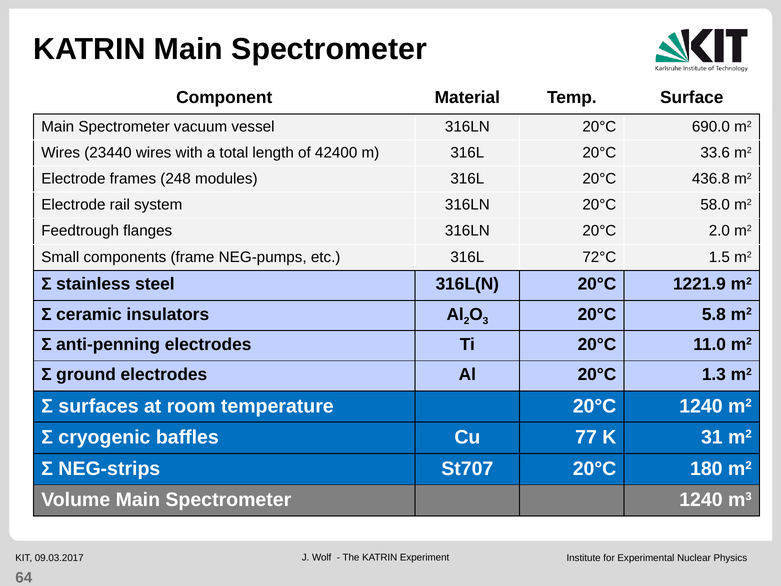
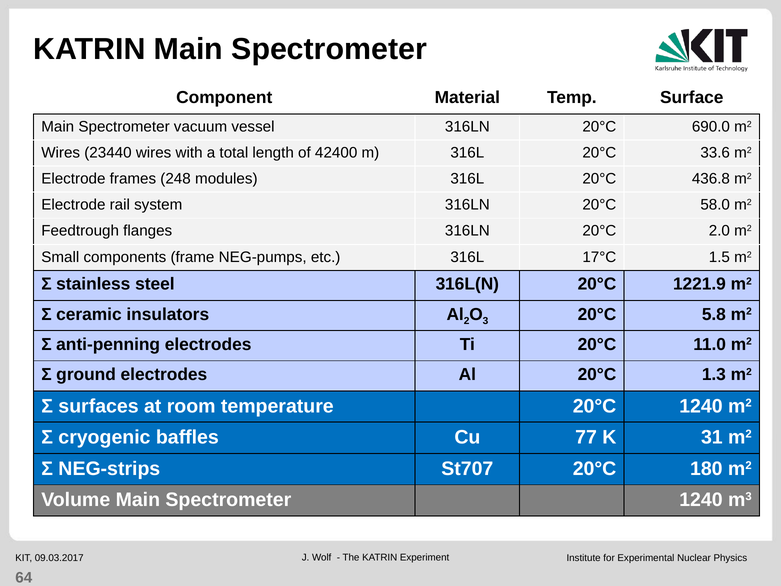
72°C: 72°C -> 17°C (599, 257)
